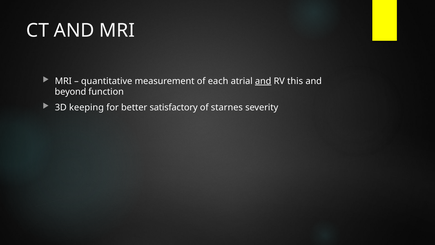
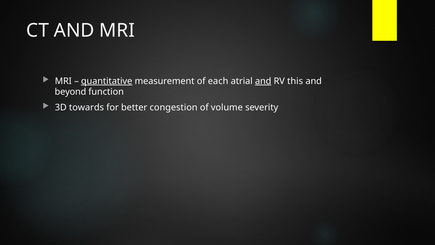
quantitative underline: none -> present (107, 81)
keeping: keeping -> towards (87, 107)
satisfactory: satisfactory -> congestion (174, 107)
starnes: starnes -> volume (227, 107)
